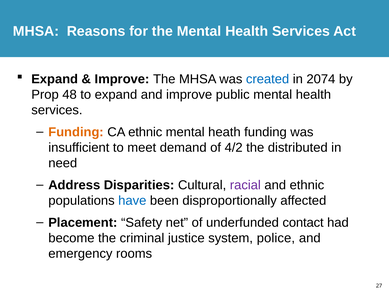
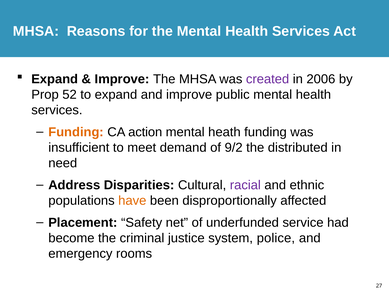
created colour: blue -> purple (268, 79)
2074: 2074 -> 2006 (321, 79)
48: 48 -> 52 (70, 95)
CA ethnic: ethnic -> action (145, 132)
4/2: 4/2 -> 9/2 (234, 148)
have colour: blue -> orange (132, 201)
contact: contact -> service (303, 223)
